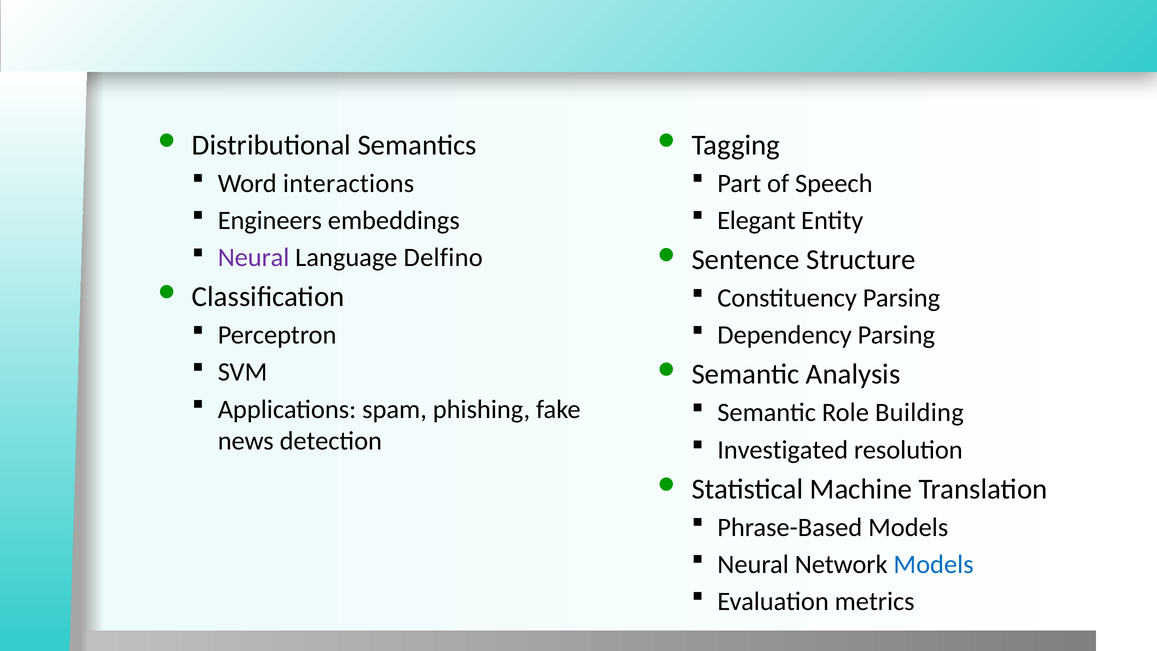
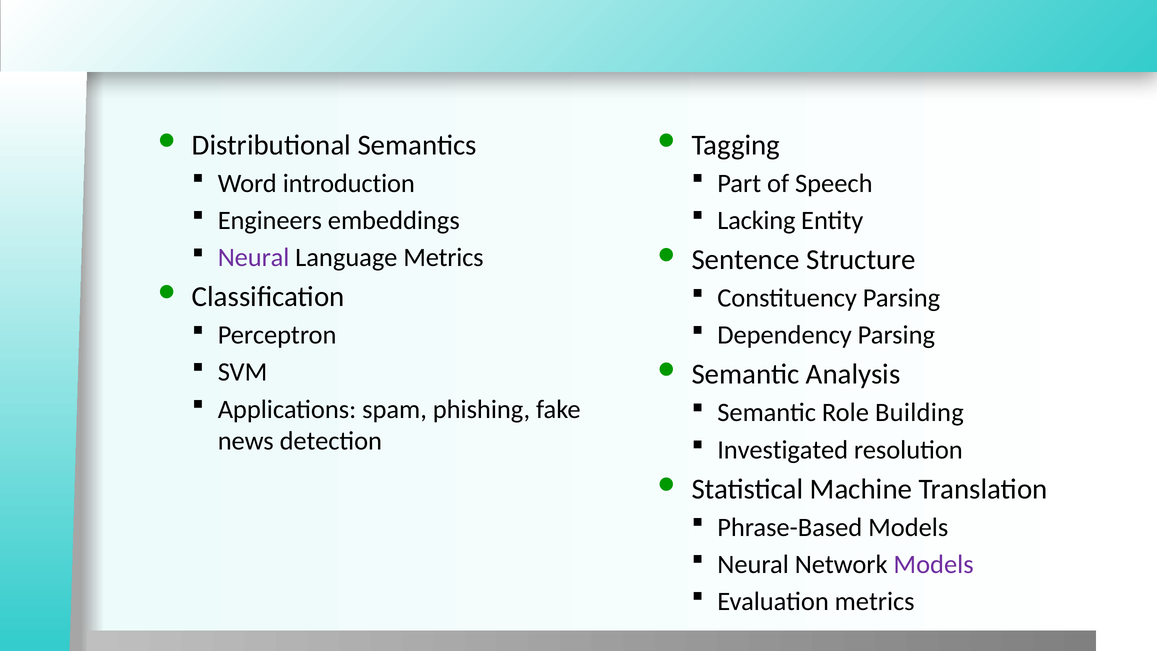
interactions: interactions -> introduction (349, 183)
Elegant: Elegant -> Lacking (756, 220)
Language Delfino: Delfino -> Metrics (443, 258)
Models colour: blue -> purple (934, 564)
